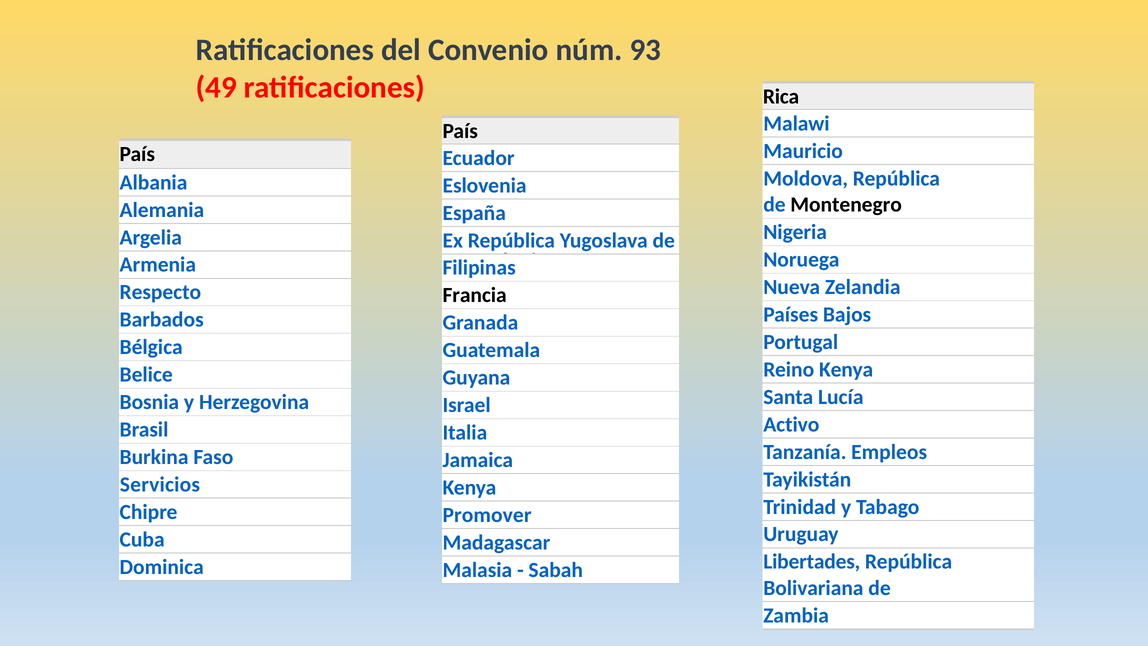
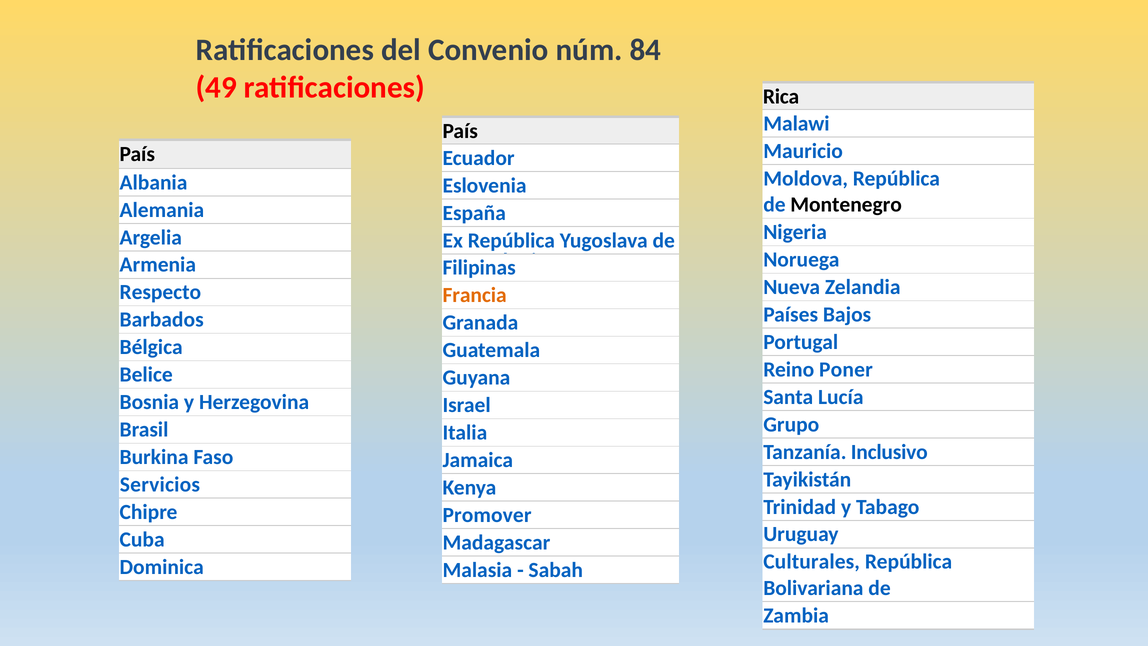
93: 93 -> 84 (645, 50)
Francia colour: black -> orange (475, 295)
Reino Kenya: Kenya -> Poner (846, 369)
Activo: Activo -> Grupo (791, 424)
Empleos: Empleos -> Inclusivo (889, 452)
Libertades: Libertades -> Culturales (812, 562)
